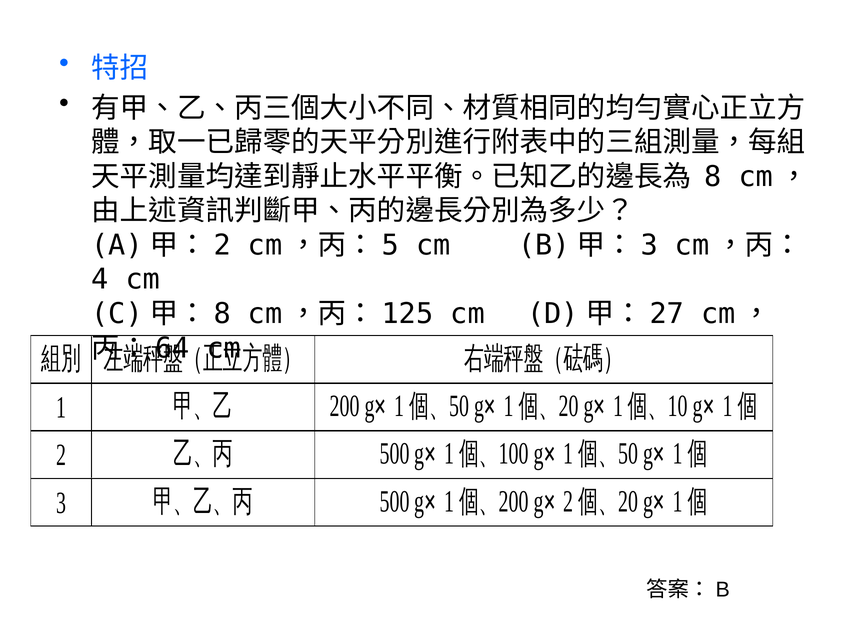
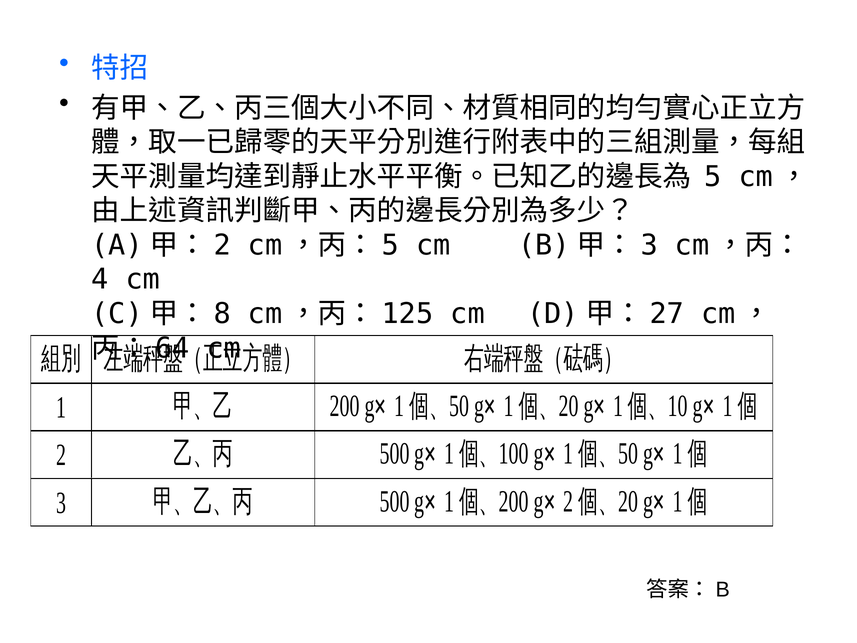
8: 8 -> 5 (713, 177)
